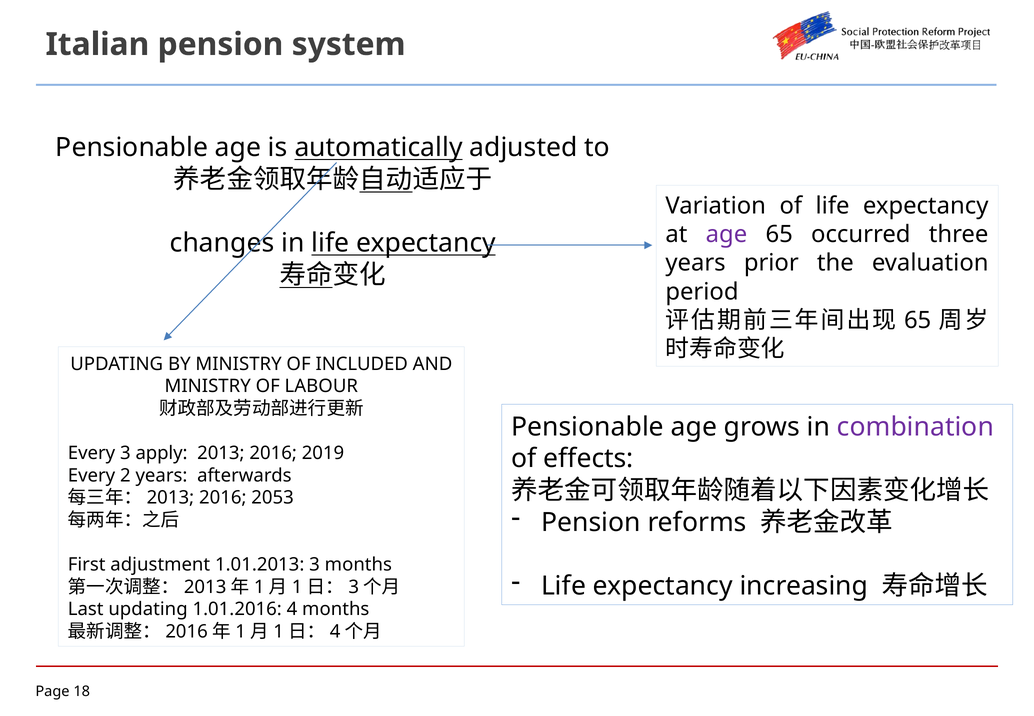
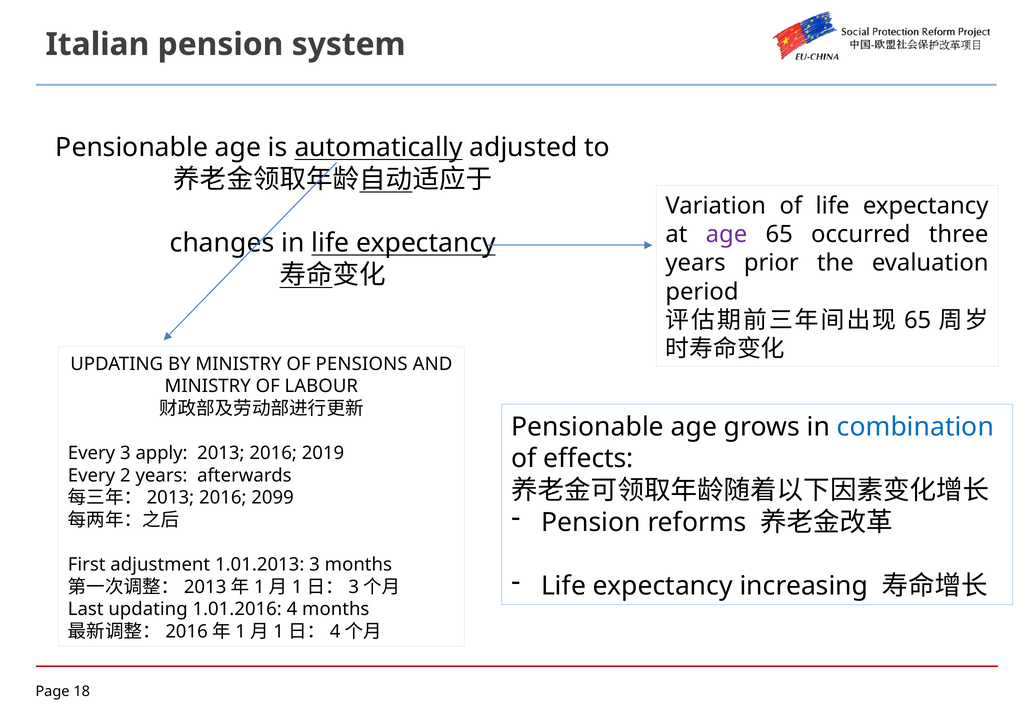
INCLUDED: INCLUDED -> PENSIONS (362, 364)
combination colour: purple -> blue (915, 427)
2053: 2053 -> 2099 (273, 498)
